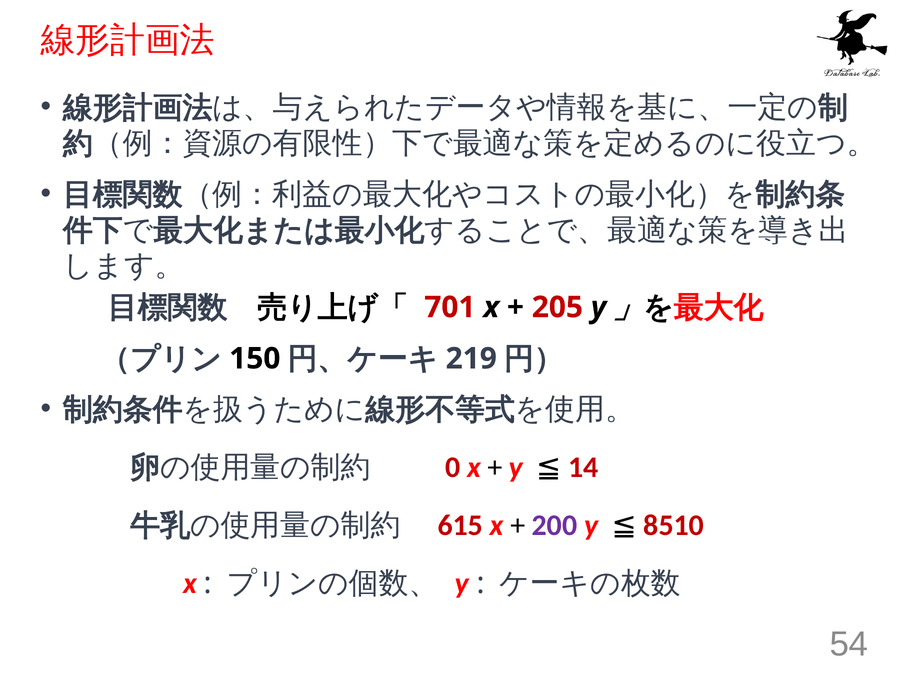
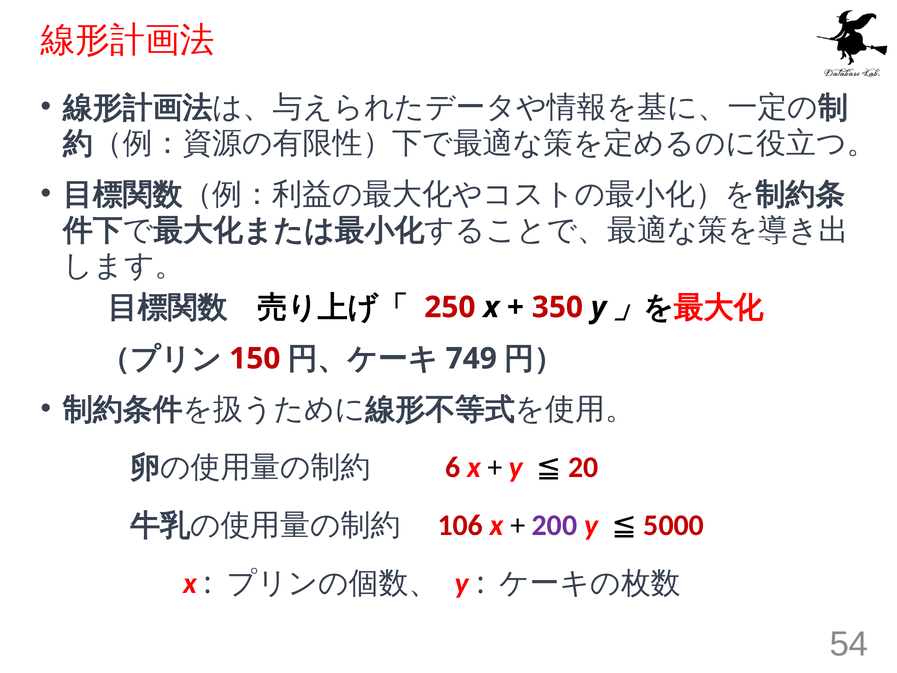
701: 701 -> 250 (450, 307)
205: 205 -> 350 (557, 307)
150 colour: black -> red (255, 358)
219: 219 -> 749 (471, 358)
0: 0 -> 6 (453, 467)
14: 14 -> 20 (583, 467)
615: 615 -> 106 (460, 525)
8510: 8510 -> 5000 (674, 525)
